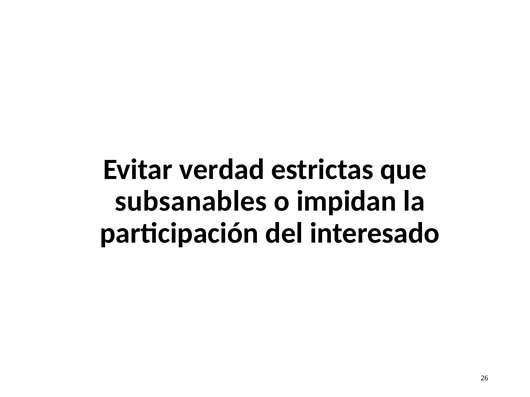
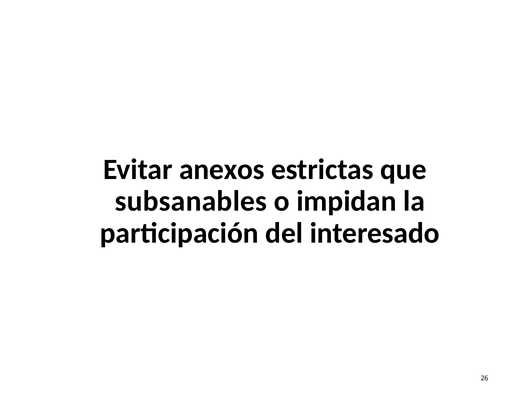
verdad: verdad -> anexos (222, 170)
